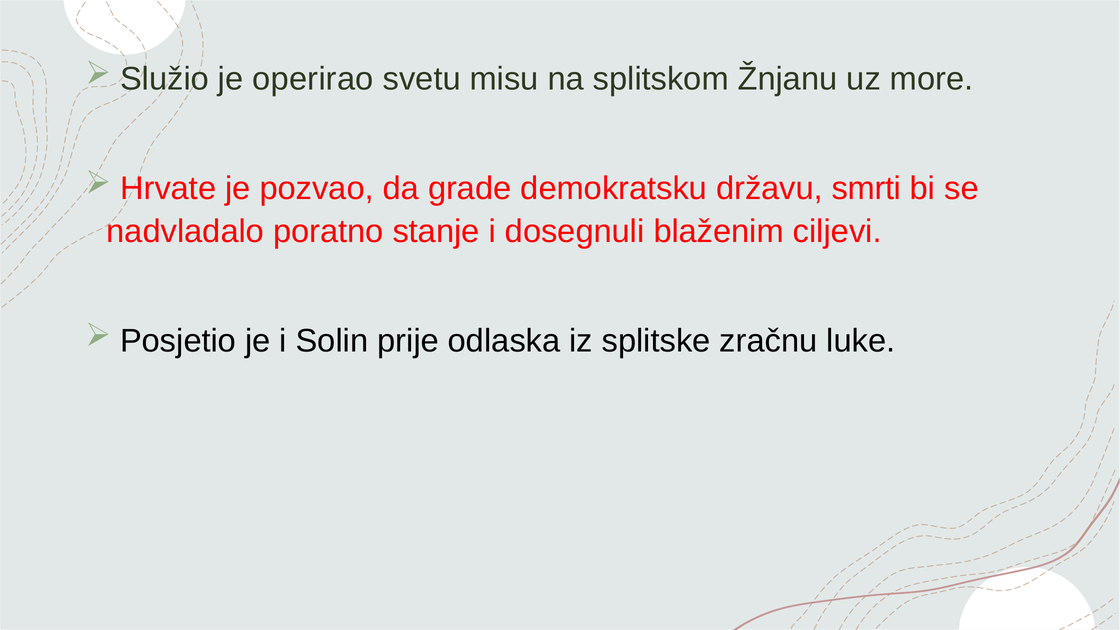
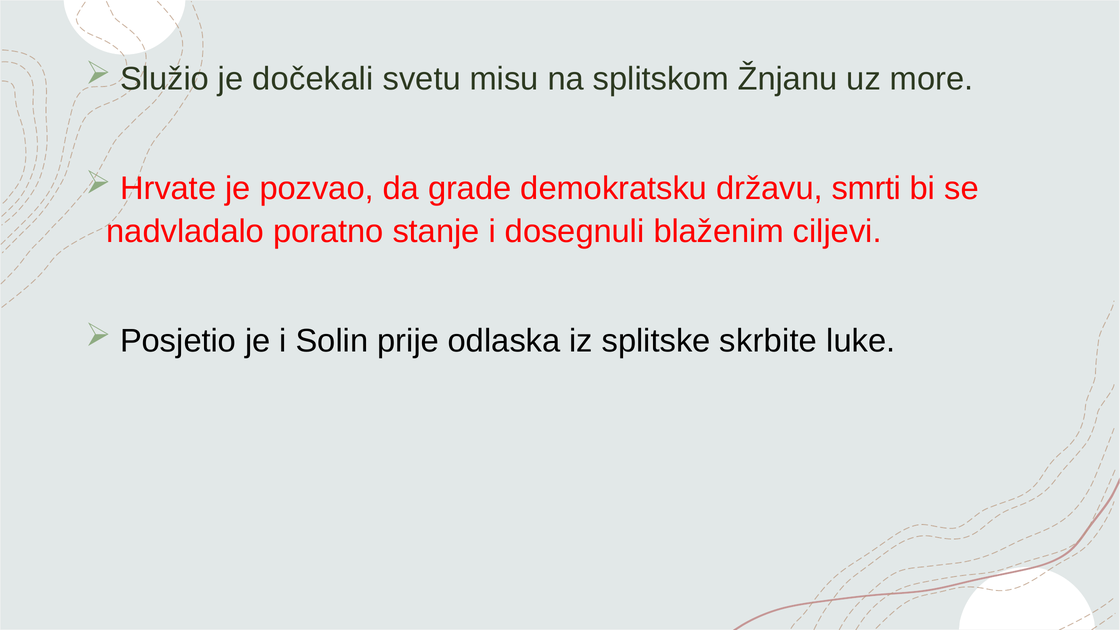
operirao: operirao -> dočekali (313, 79)
zračnu: zračnu -> skrbite (768, 341)
